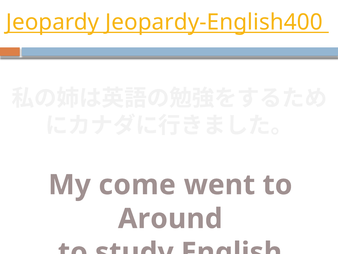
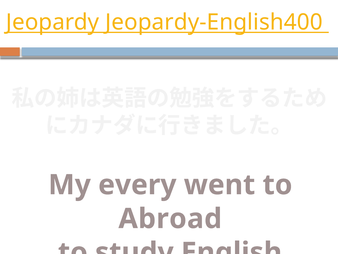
come: come -> every (137, 185)
Around: Around -> Abroad (170, 218)
